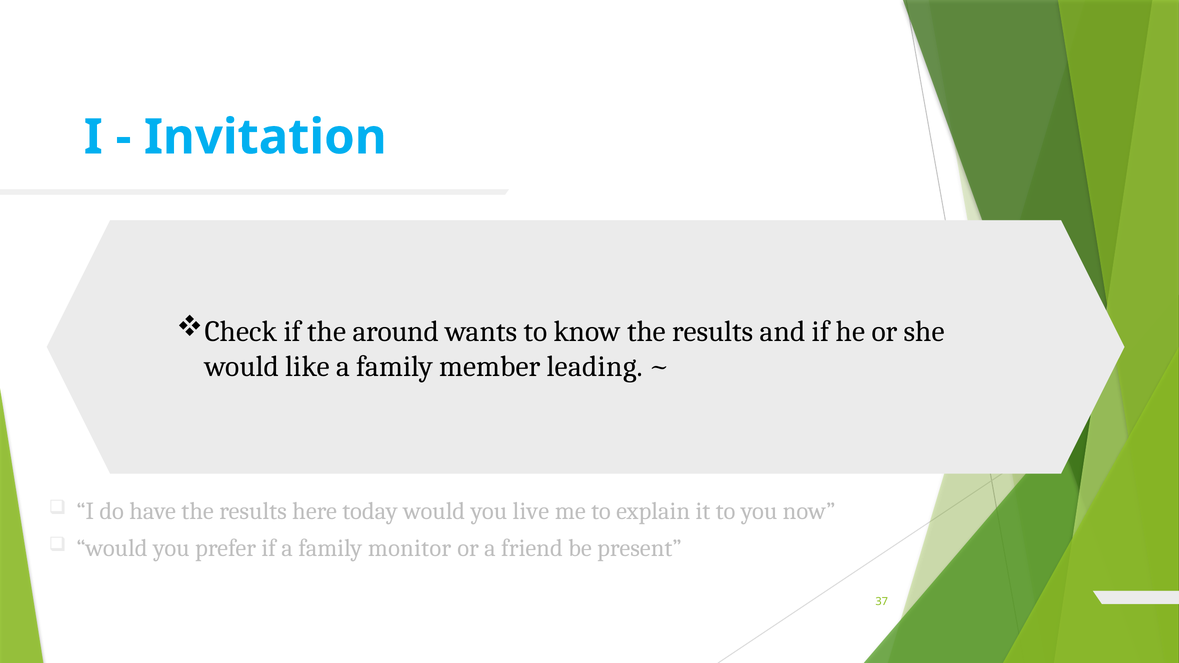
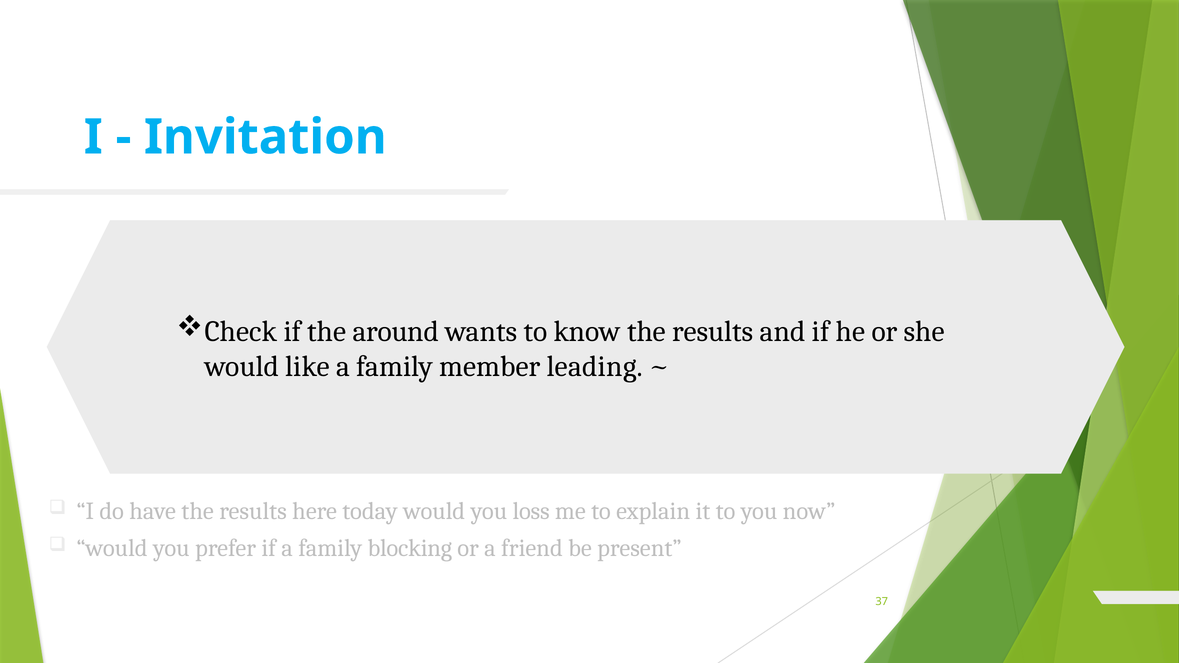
live: live -> loss (531, 511)
monitor: monitor -> blocking (410, 548)
